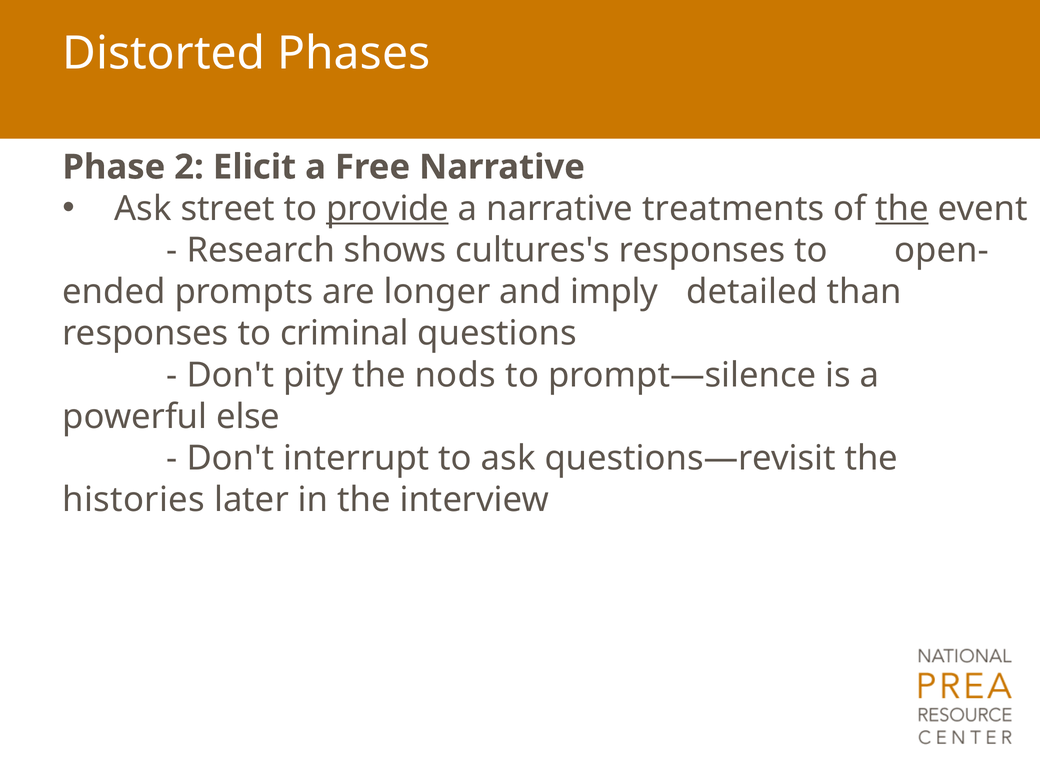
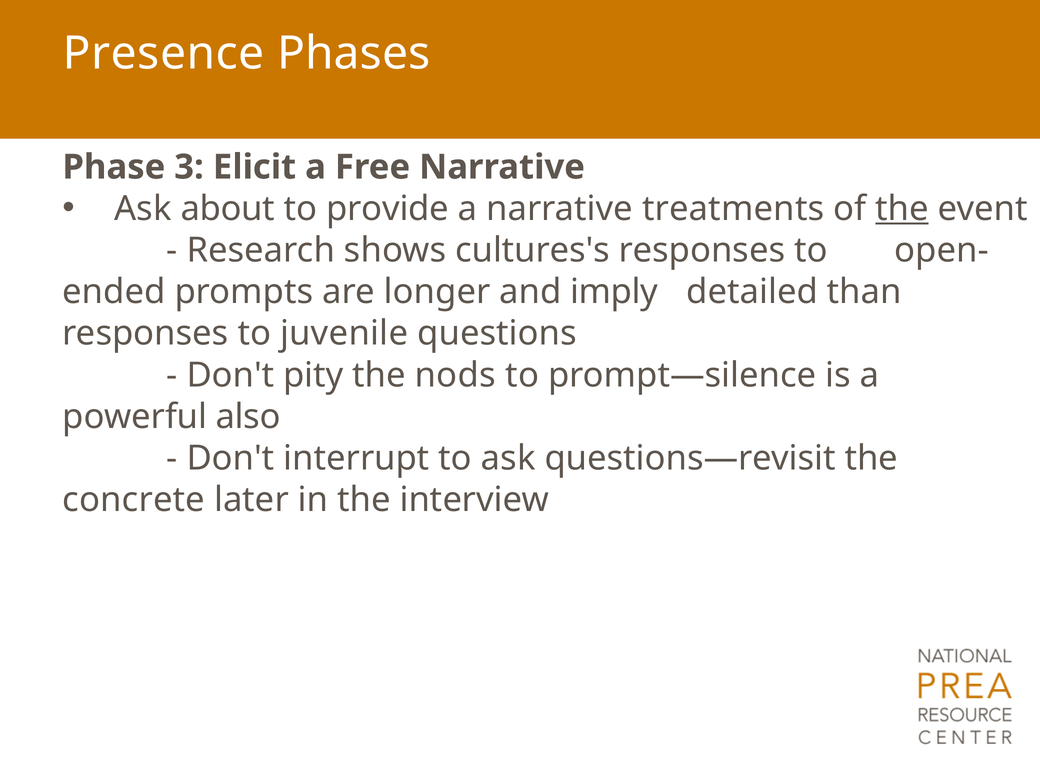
Distorted: Distorted -> Presence (164, 53)
2: 2 -> 3 (189, 167)
street: street -> about (228, 209)
provide underline: present -> none (388, 209)
criminal: criminal -> juvenile (344, 334)
else: else -> also (248, 417)
histories: histories -> concrete (134, 500)
